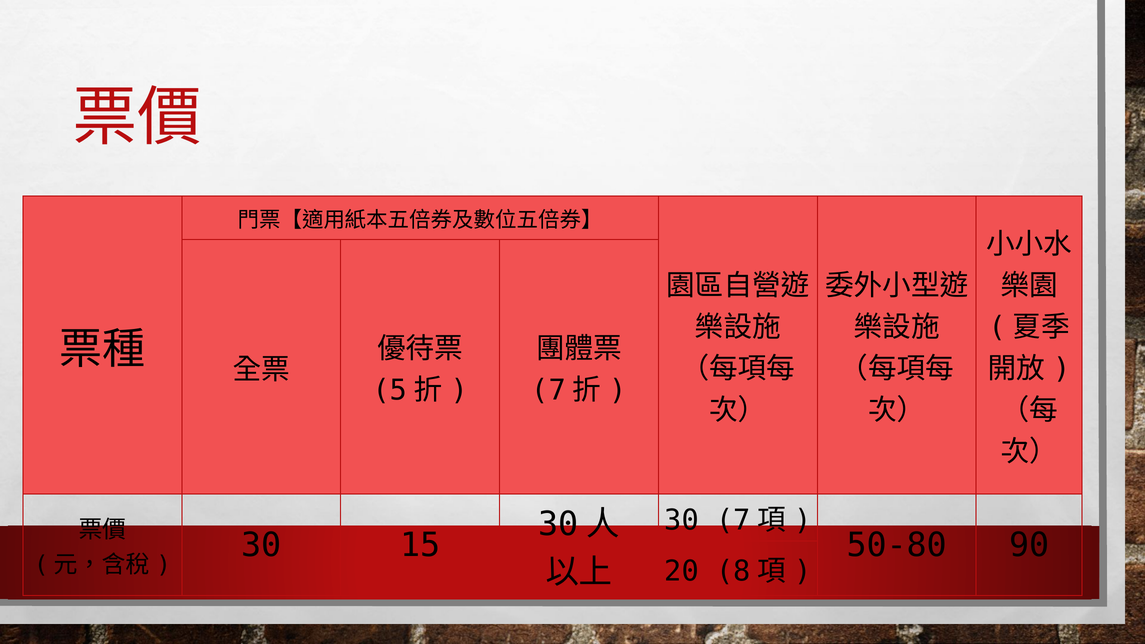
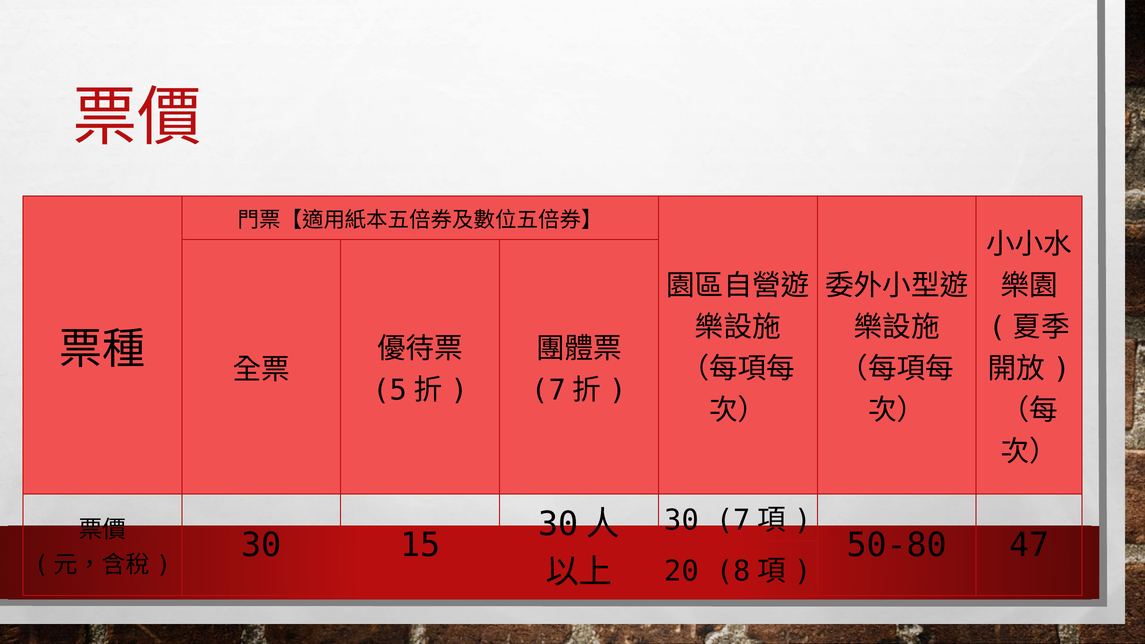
90: 90 -> 47 (1029, 545)
